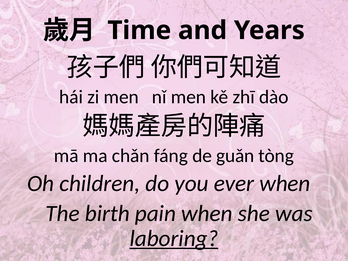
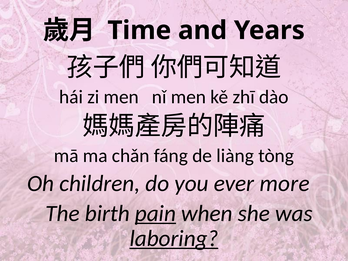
guǎn: guǎn -> liàng (235, 156)
ever when: when -> more (285, 183)
pain underline: none -> present (155, 213)
